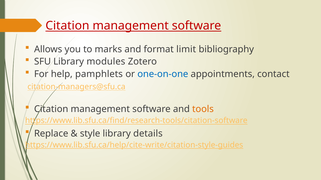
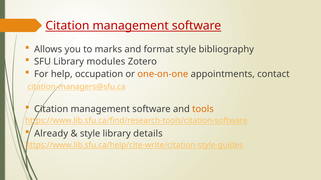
format limit: limit -> style (186, 49)
pamphlets: pamphlets -> occupation (99, 74)
one-on-one colour: blue -> orange (163, 74)
Replace: Replace -> Already (51, 134)
